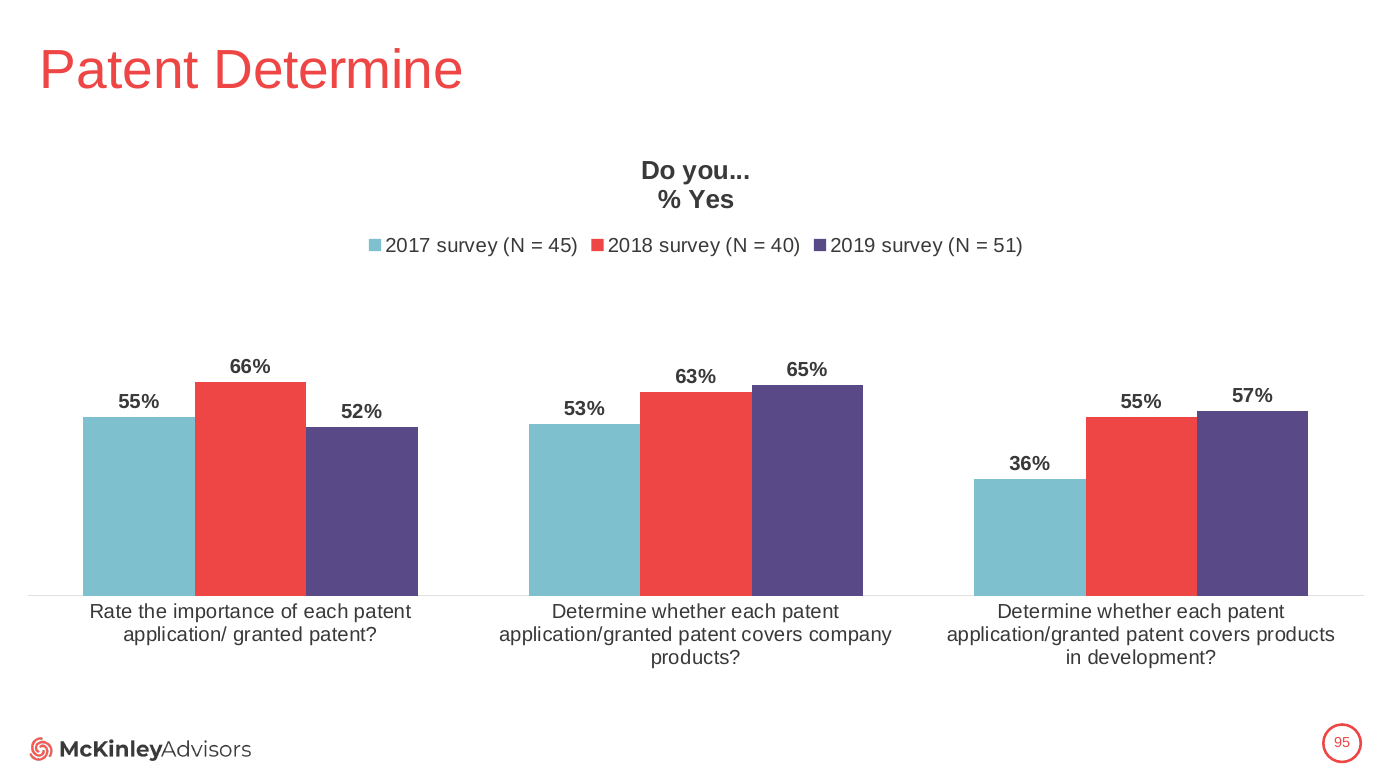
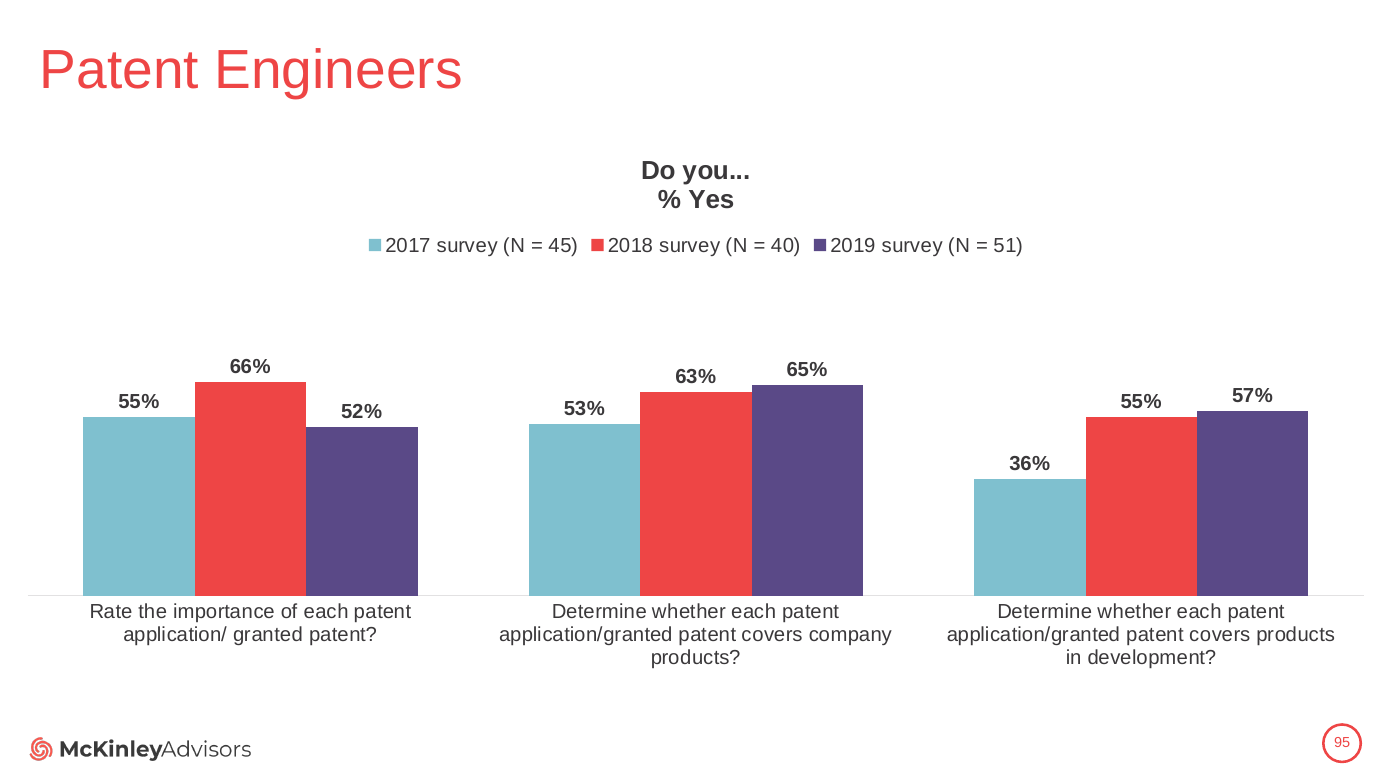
Determine: Determine -> Engineers (339, 70)
